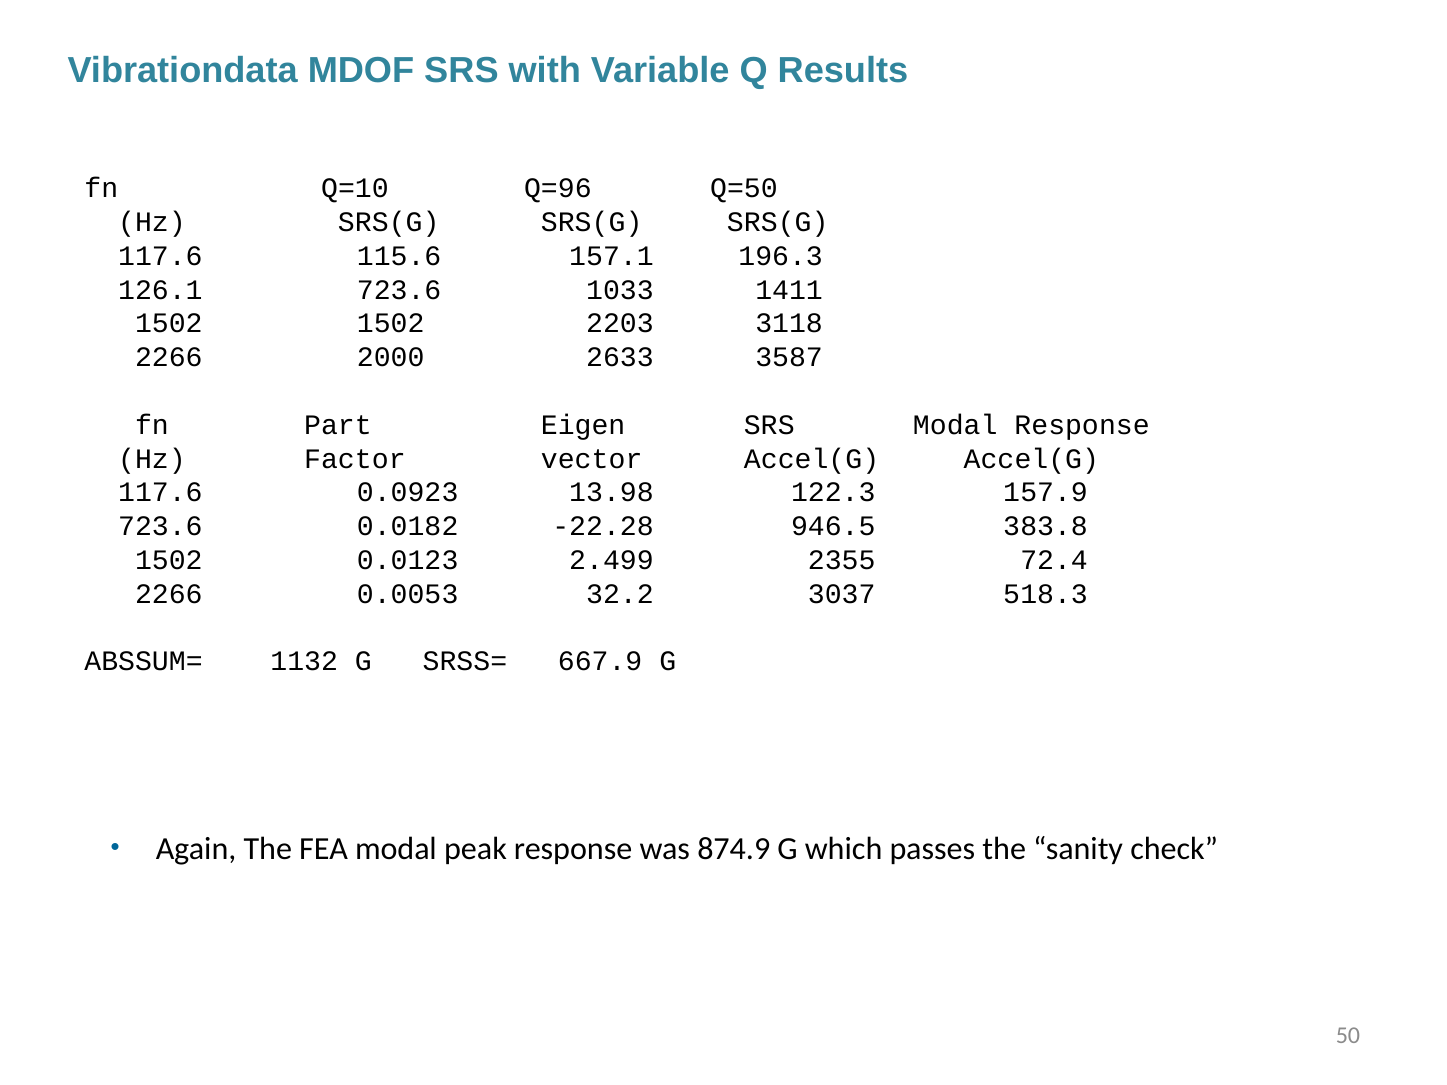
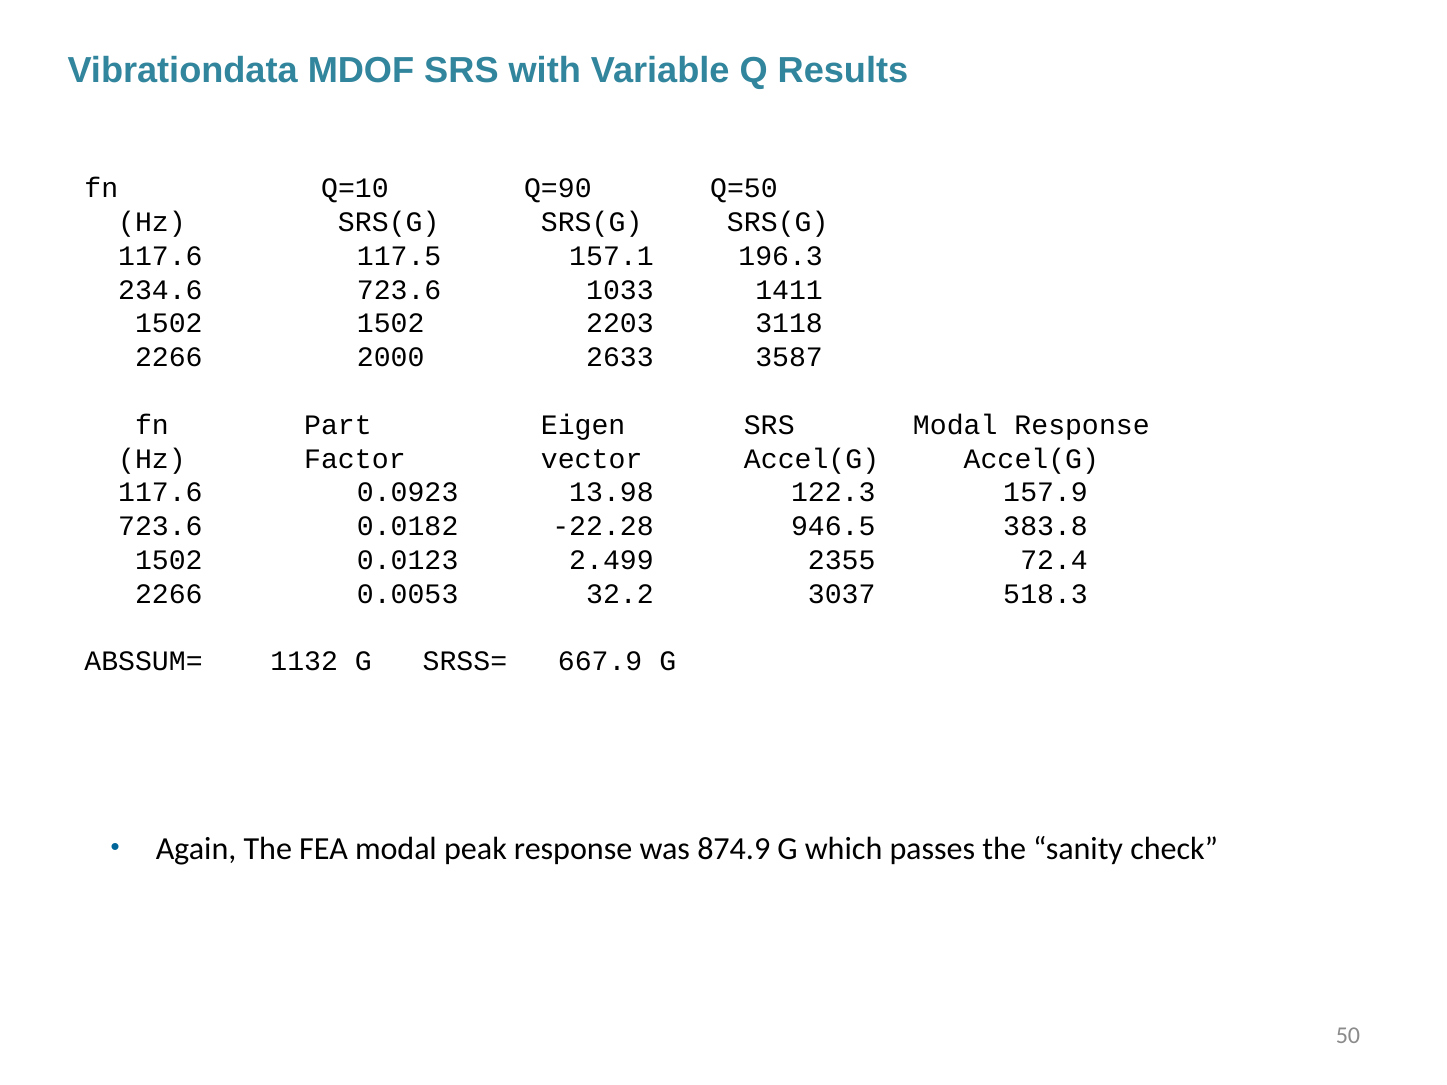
Q=96: Q=96 -> Q=90 (558, 189)
115.6: 115.6 -> 117.5 (399, 256)
126.1: 126.1 -> 234.6 (160, 290)
